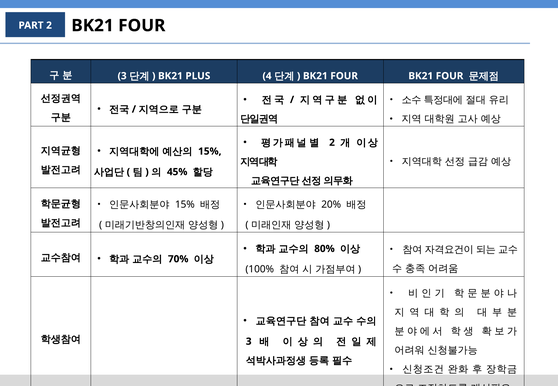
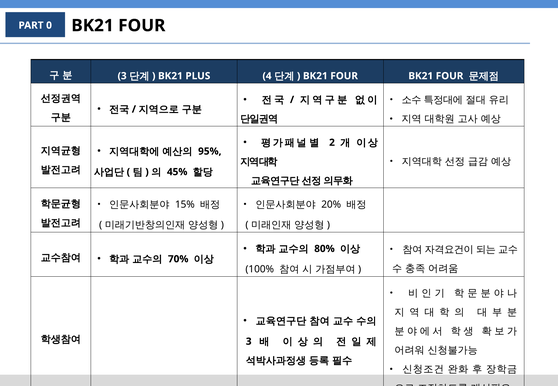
PART 2: 2 -> 0 (49, 25)
15%: 15% -> 95% (210, 151)
